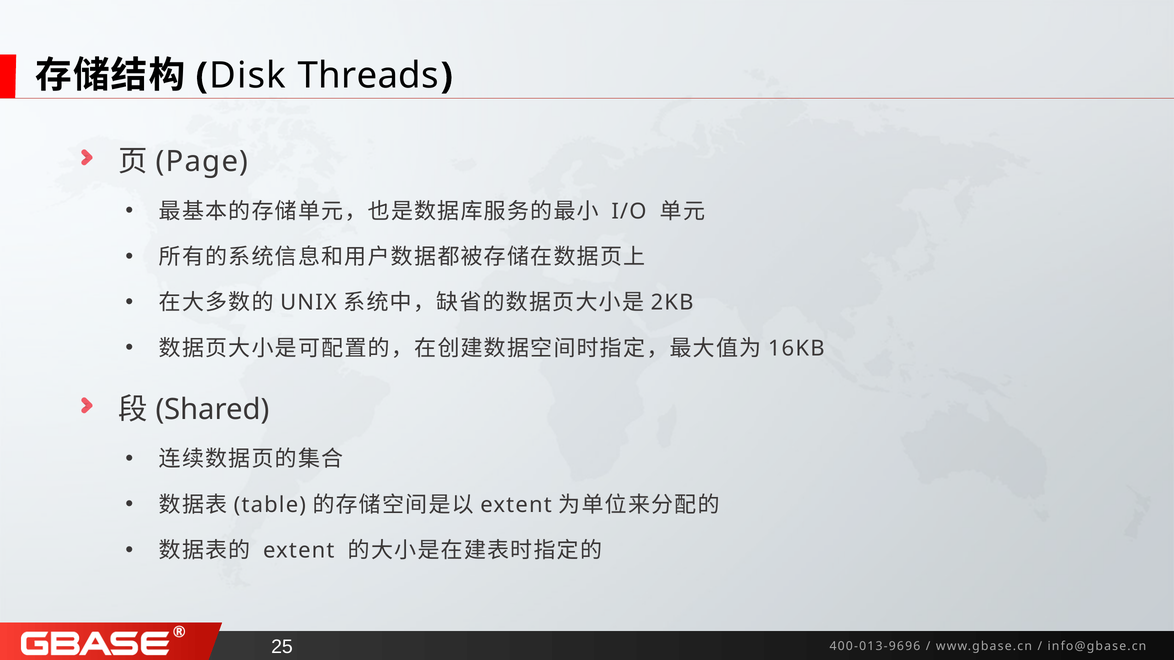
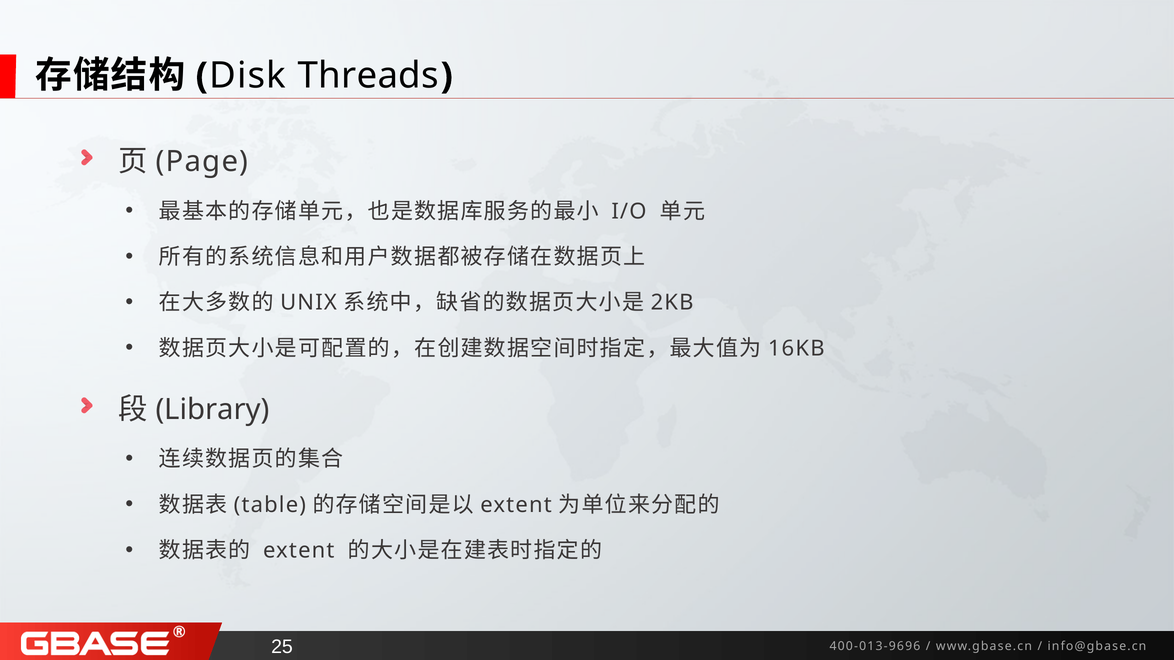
Shared: Shared -> Library (213, 410)
